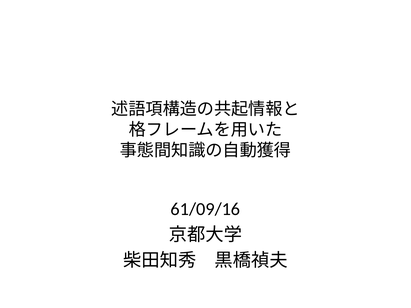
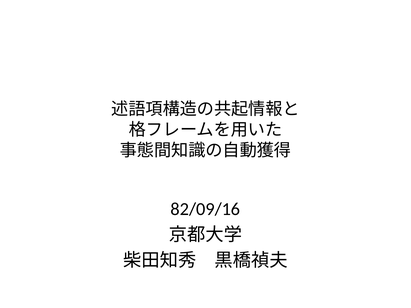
61/09/16: 61/09/16 -> 82/09/16 (205, 209)
